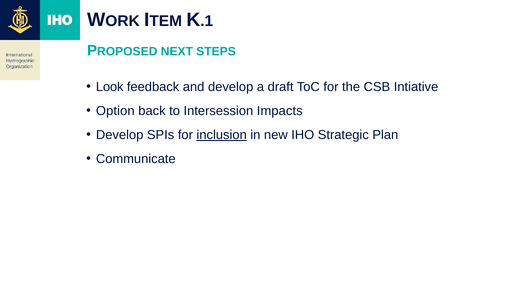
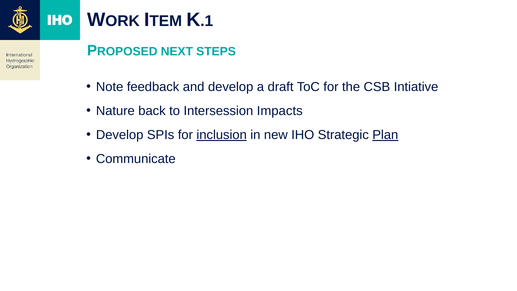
Look: Look -> Note (110, 87)
Option: Option -> Nature (115, 111)
Plan underline: none -> present (385, 135)
